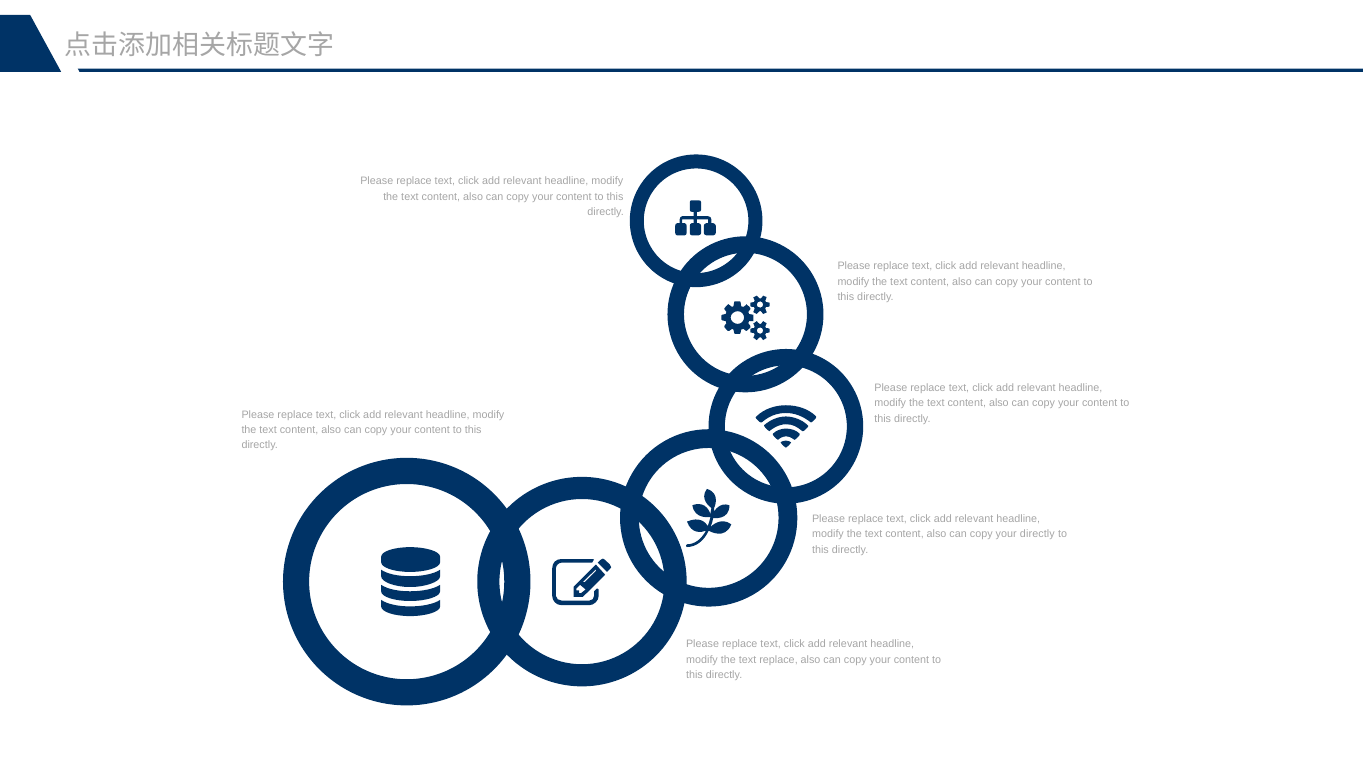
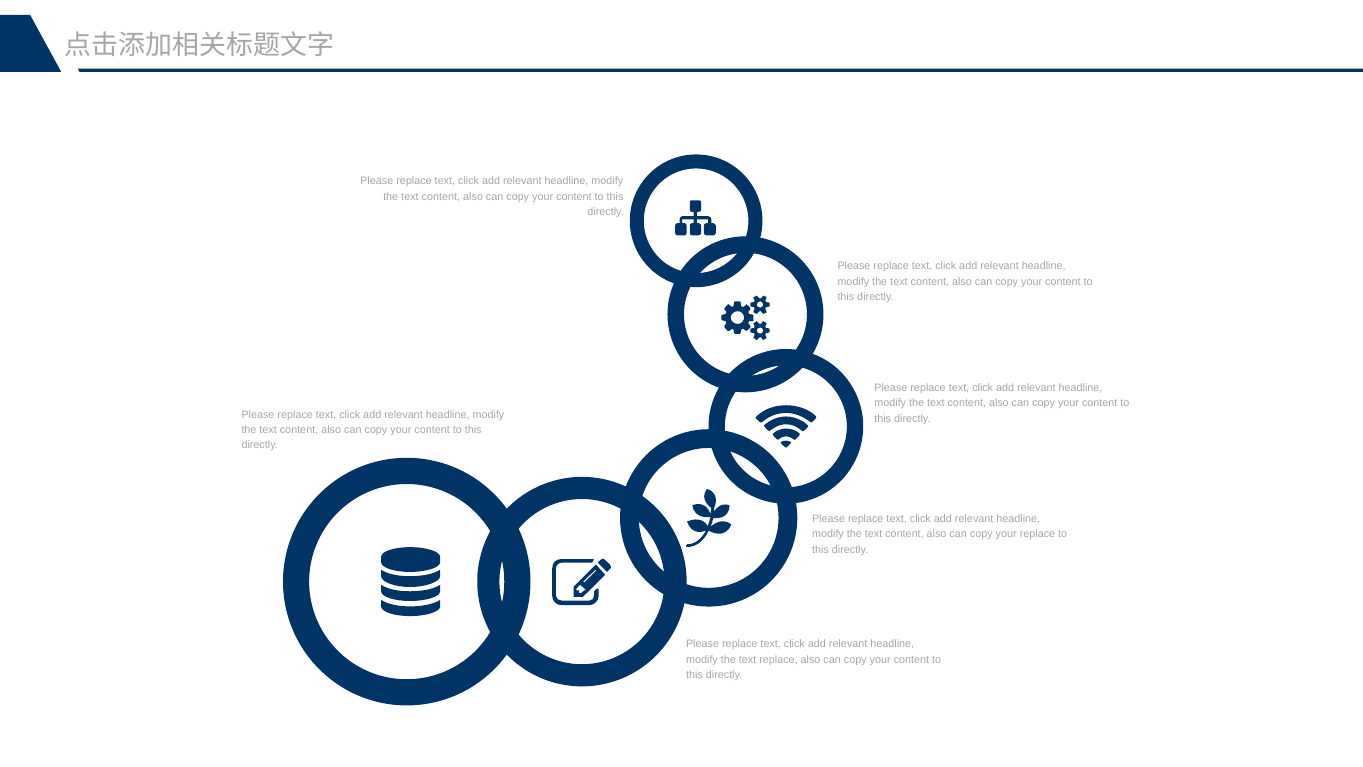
your directly: directly -> replace (1037, 534)
